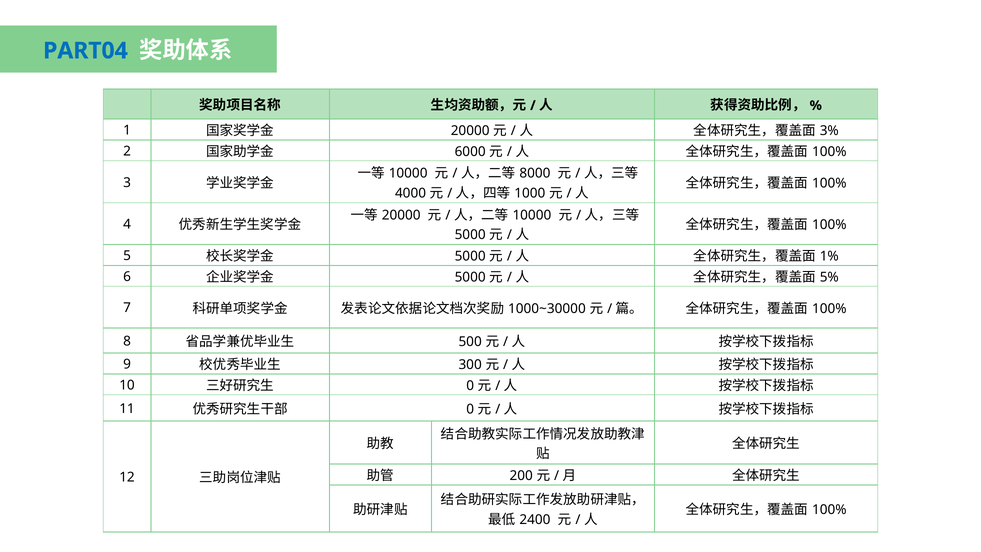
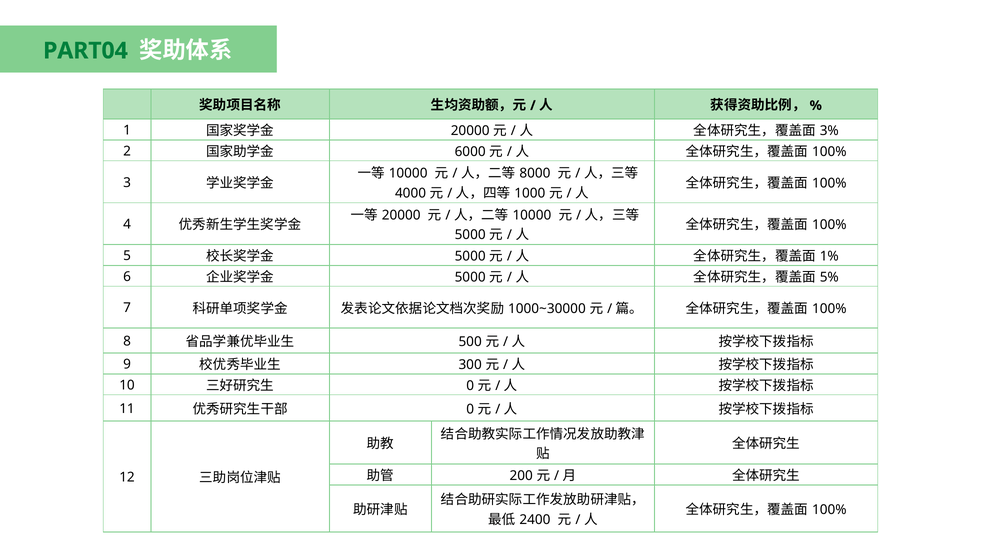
PART04 colour: blue -> green (85, 51)
